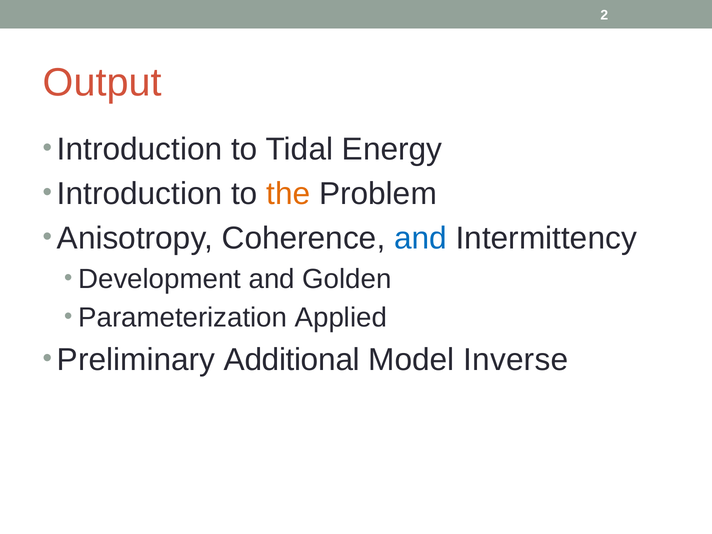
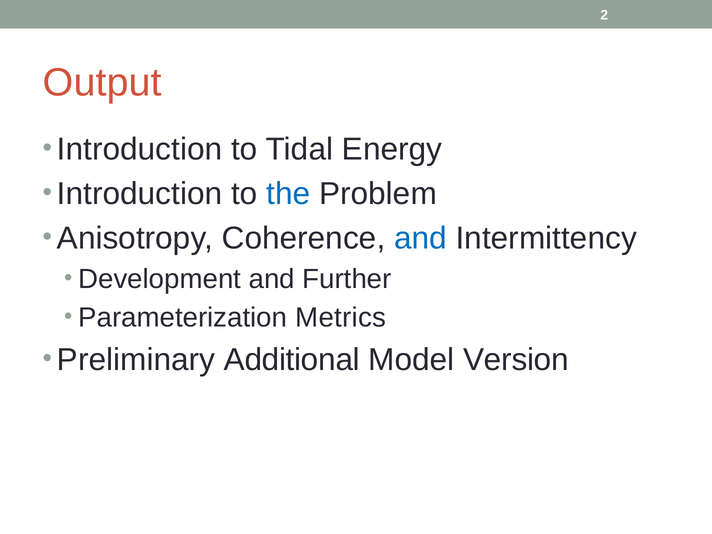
the colour: orange -> blue (288, 194)
Golden: Golden -> Further (347, 279)
Applied: Applied -> Metrics (341, 318)
Inverse: Inverse -> Version (516, 360)
